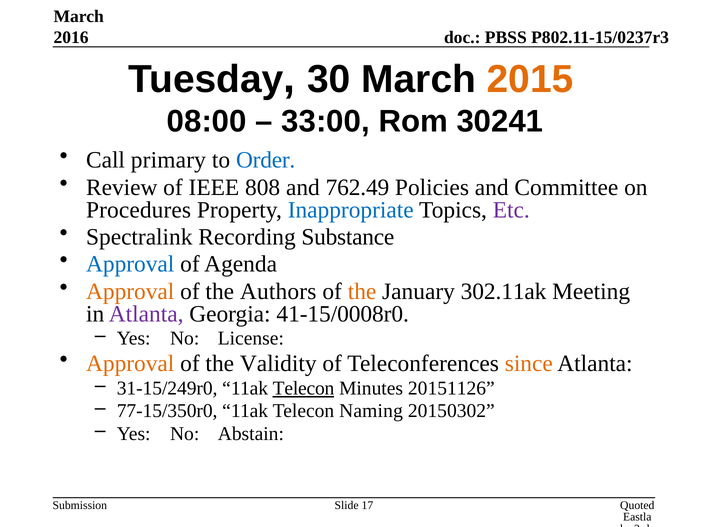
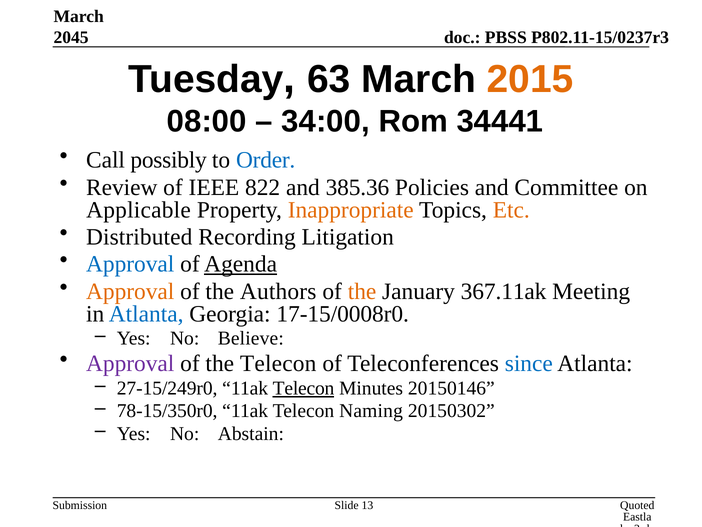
2016: 2016 -> 2045 (71, 37)
30: 30 -> 63 (329, 79)
33:00: 33:00 -> 34:00 (326, 121)
30241: 30241 -> 34441 (500, 121)
primary: primary -> possibly (169, 160)
808: 808 -> 822 (263, 187)
762.49: 762.49 -> 385.36 (357, 187)
Procedures: Procedures -> Applicable (138, 210)
Inappropriate colour: blue -> orange (351, 210)
Etc colour: purple -> orange (511, 210)
Spectralink: Spectralink -> Distributed (139, 237)
Substance: Substance -> Litigation (348, 237)
Agenda underline: none -> present (241, 264)
302.11ak: 302.11ak -> 367.11ak (504, 291)
Atlanta colour: purple -> blue (146, 314)
41-15/0008r0: 41-15/0008r0 -> 17-15/0008r0 (343, 314)
License: License -> Believe (251, 338)
Approval colour: orange -> purple (130, 363)
the Validity: Validity -> Telecon (278, 363)
since colour: orange -> blue (529, 363)
31-15/249r0: 31-15/249r0 -> 27-15/249r0 (167, 388)
20151126: 20151126 -> 20150146 (451, 388)
77-15/350r0: 77-15/350r0 -> 78-15/350r0 (167, 411)
17: 17 -> 13 (367, 505)
